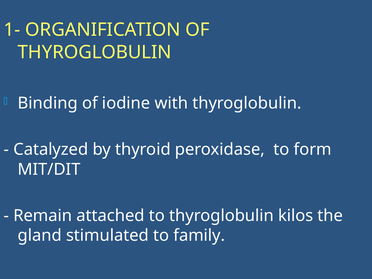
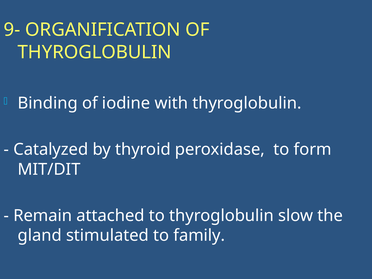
1-: 1- -> 9- (12, 30)
kilos: kilos -> slow (296, 216)
